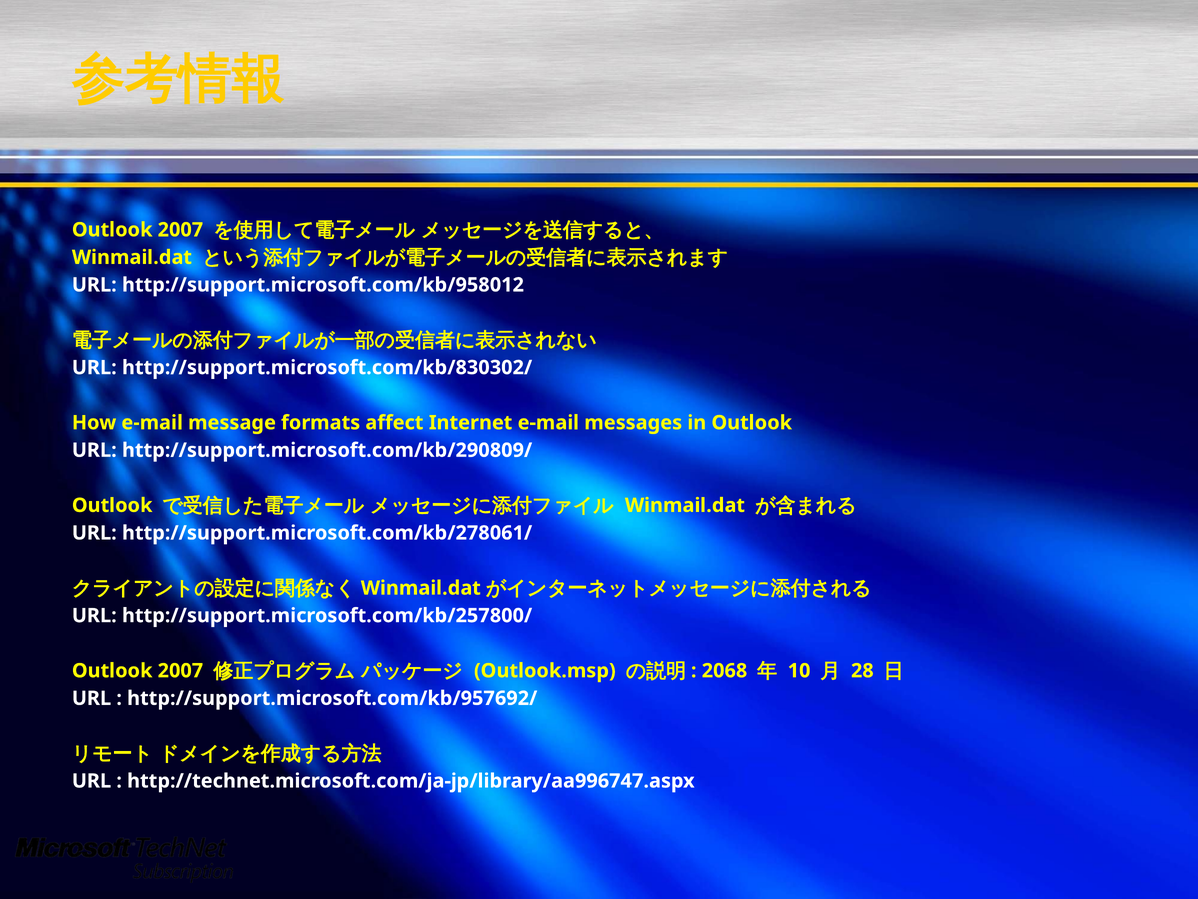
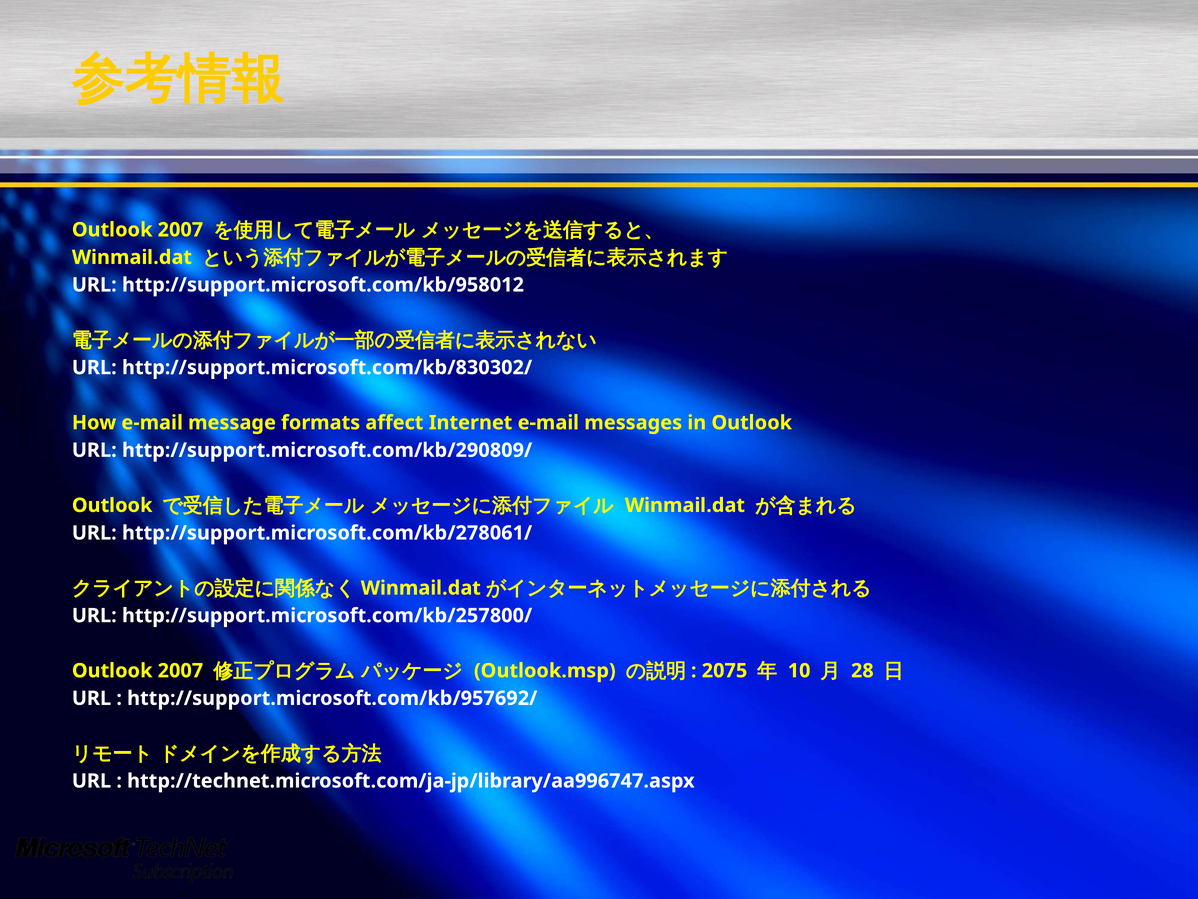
2068: 2068 -> 2075 (724, 670)
